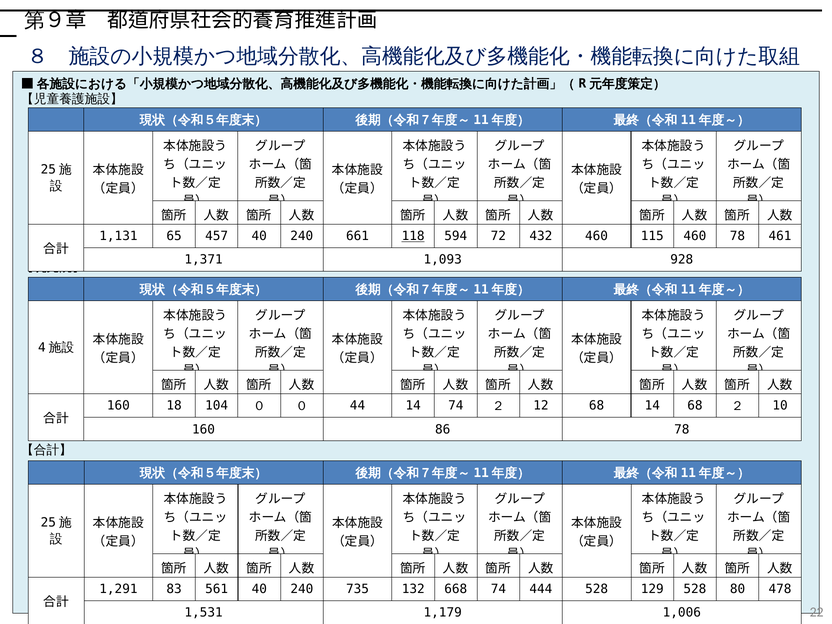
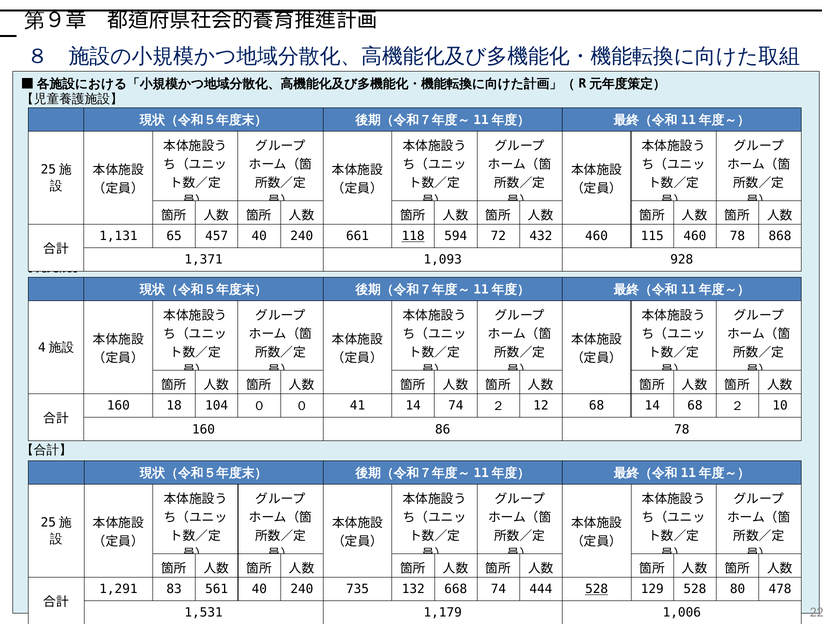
461: 461 -> 868 (780, 236)
44: 44 -> 41 (358, 406)
528 underline: none -> present (597, 589)
